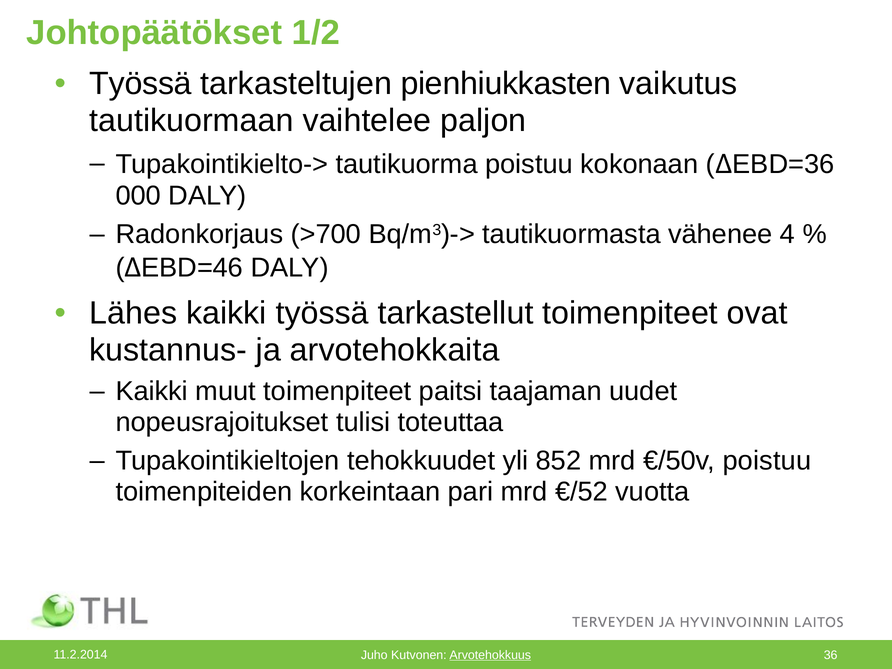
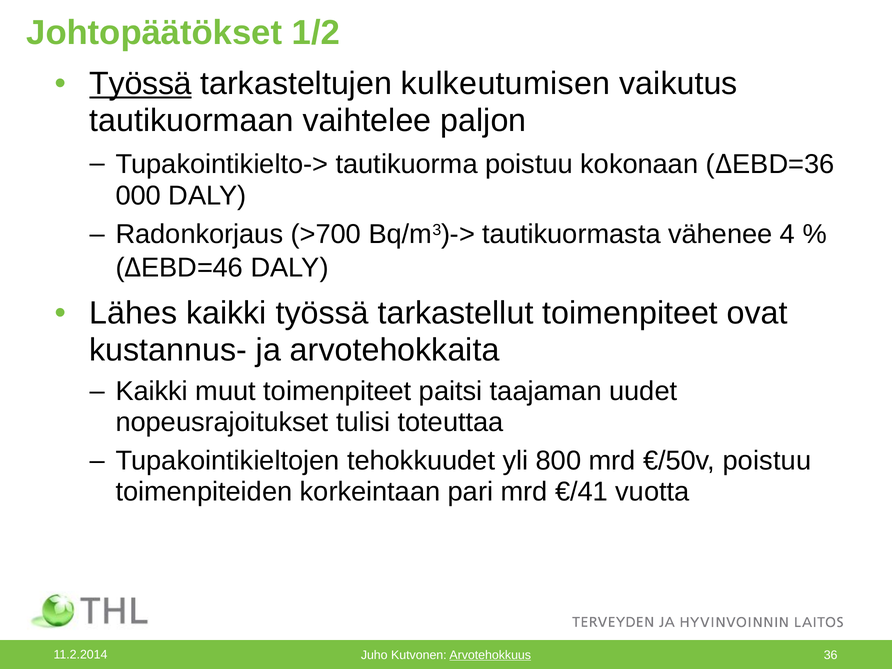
Työssä underline: none -> present (141, 84)
pienhiukkasten: pienhiukkasten -> kulkeutumisen (506, 84)
852: 852 -> 800 (559, 461)
€/52: €/52 -> €/41 (582, 492)
